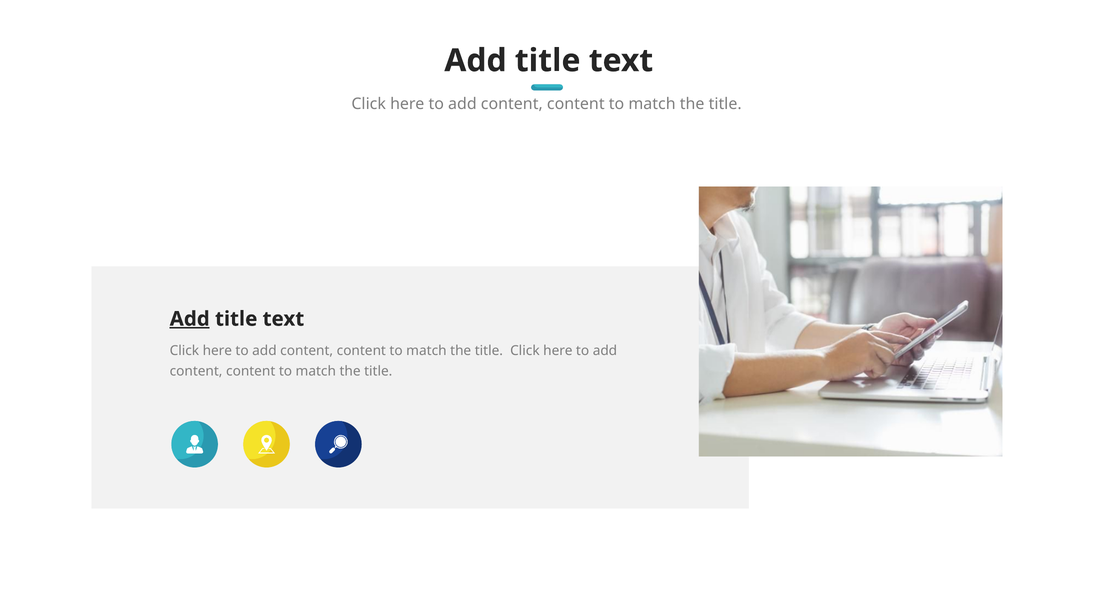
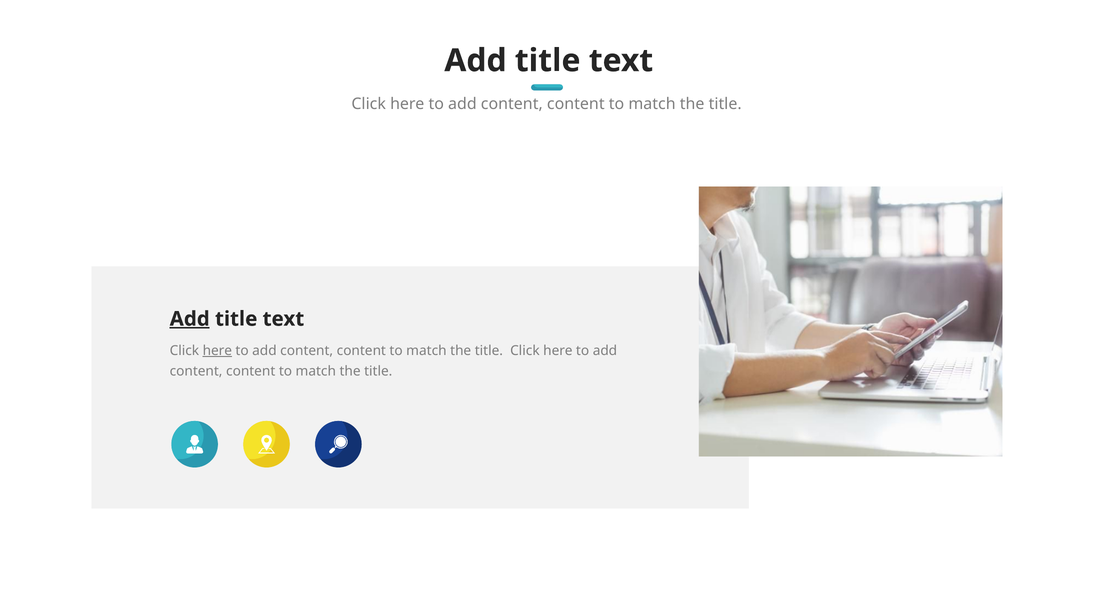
here underline: none -> present (217, 350)
